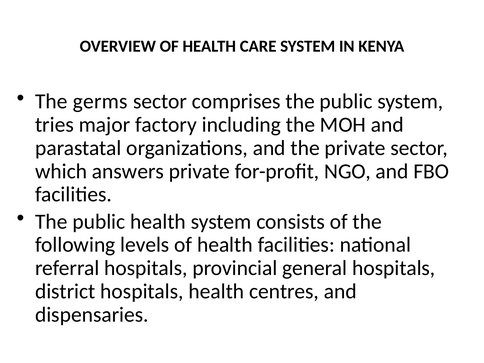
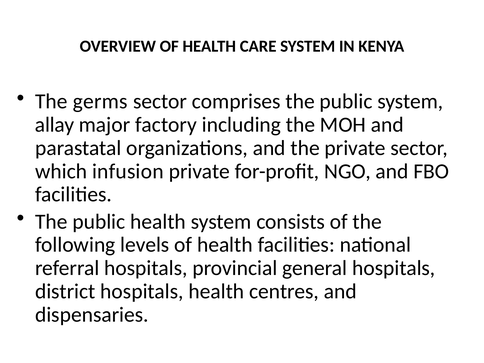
tries: tries -> allay (55, 125)
answers: answers -> infusion (128, 171)
